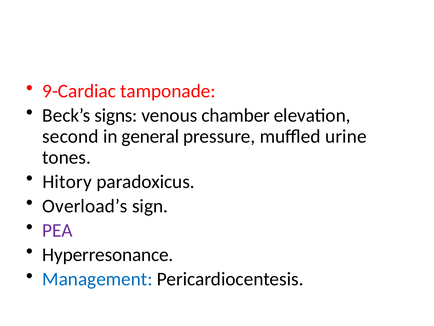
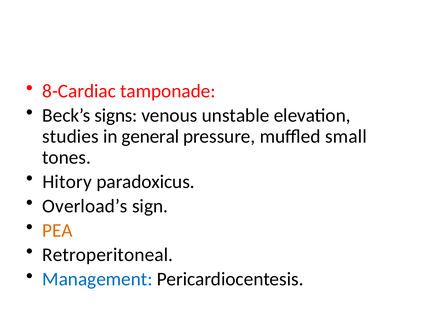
9-Cardiac: 9-Cardiac -> 8-Cardiac (79, 91)
chamber: chamber -> unstable (236, 115)
second: second -> studies (70, 136)
urine: urine -> small (346, 136)
PEA colour: purple -> orange (58, 230)
Hyperresonance: Hyperresonance -> Retroperitoneal (108, 254)
